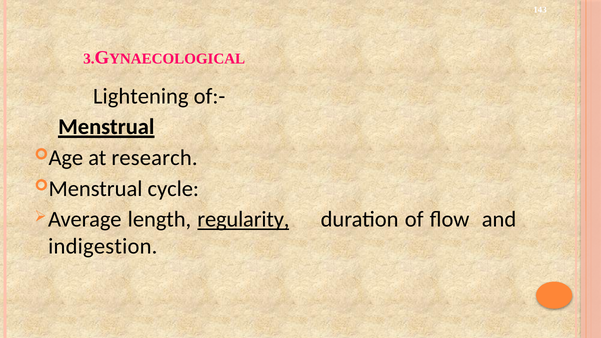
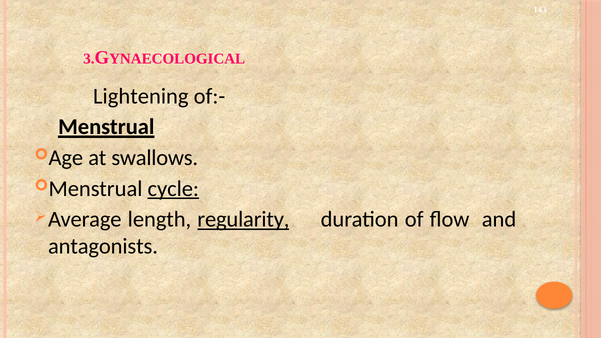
research: research -> swallows (155, 158)
cycle underline: none -> present (173, 189)
indigestion: indigestion -> antagonists (103, 246)
